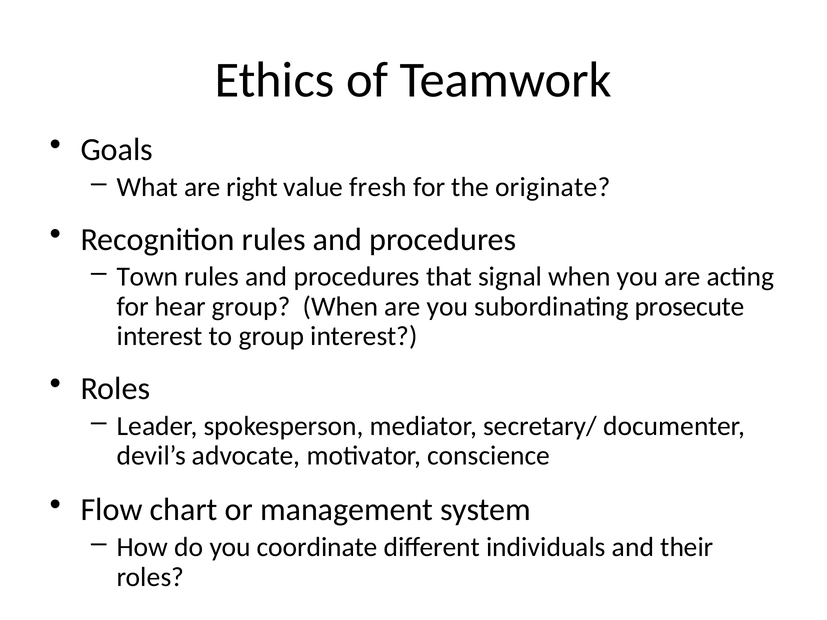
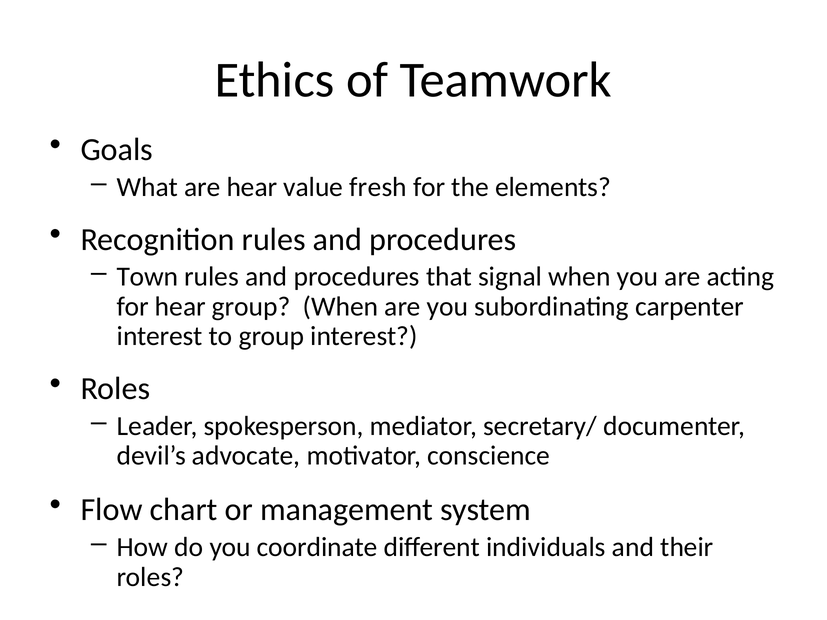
are right: right -> hear (252, 187)
originate: originate -> elements (553, 187)
prosecute: prosecute -> carpenter (689, 307)
